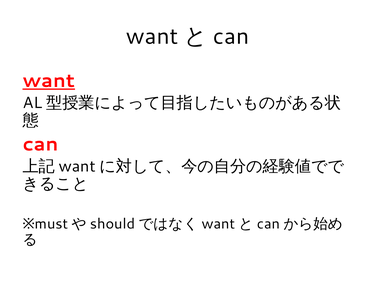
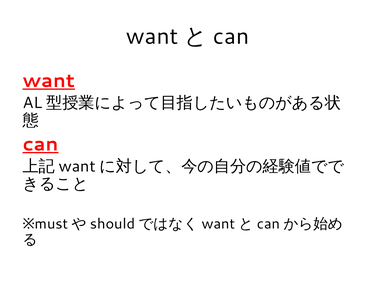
can underline: none -> present (40, 144)
